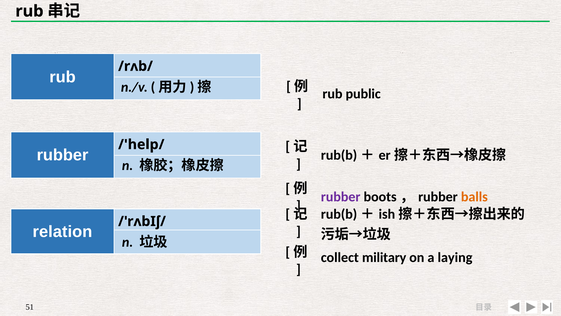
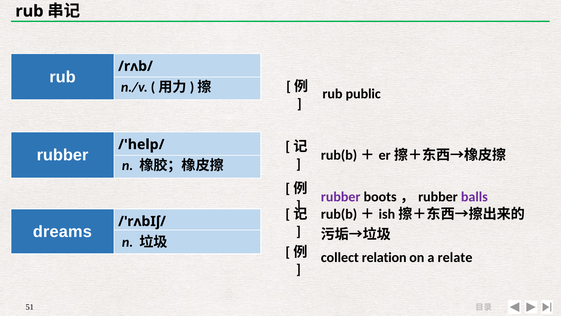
balls colour: orange -> purple (474, 197)
relation: relation -> dreams (62, 231)
military: military -> relation (384, 257)
laying: laying -> relate (455, 257)
